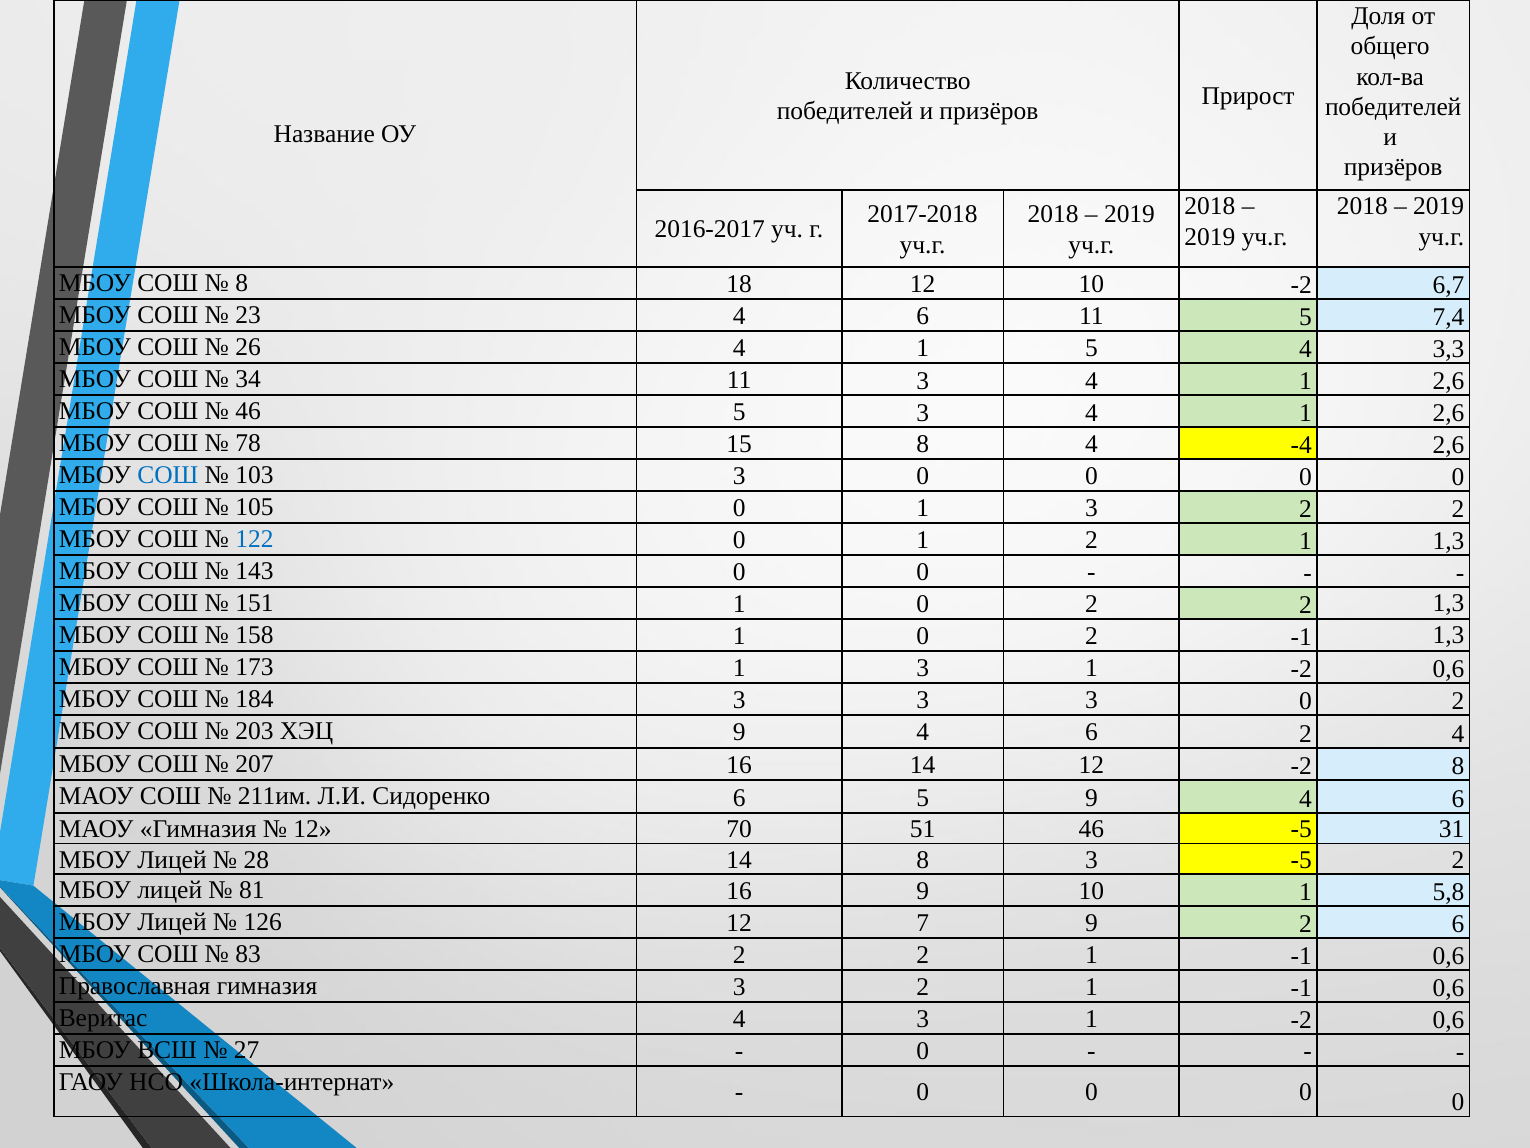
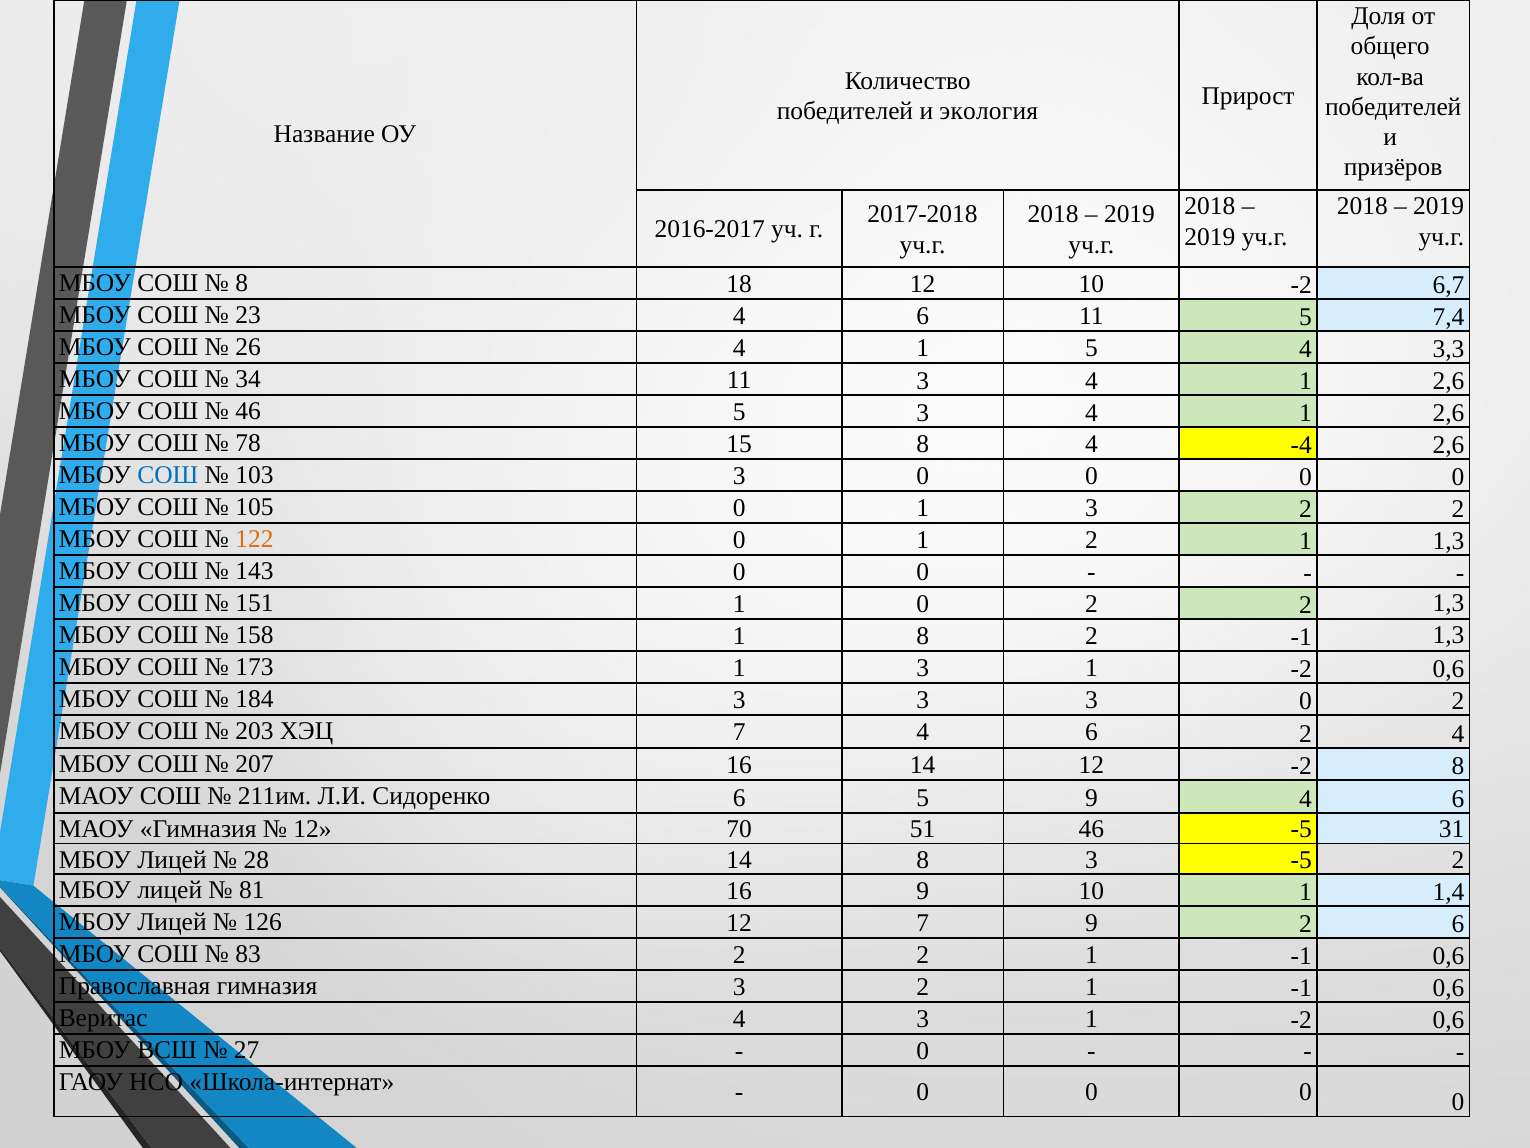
призёров: призёров -> экология (989, 111)
122 colour: blue -> orange (254, 539)
158 1 0: 0 -> 8 (923, 636)
ХЭЦ 9: 9 -> 7 (739, 732)
5,8: 5,8 -> 1,4 (1448, 891)
